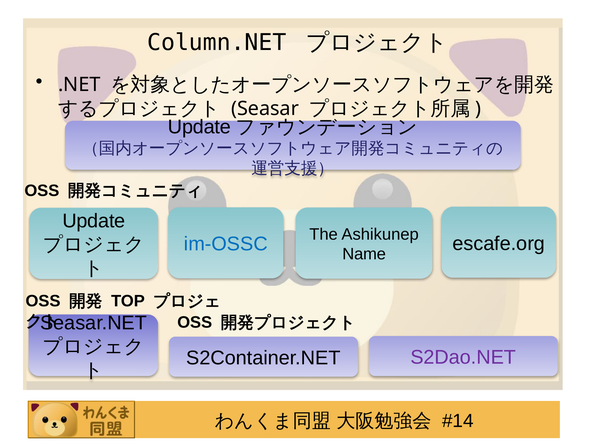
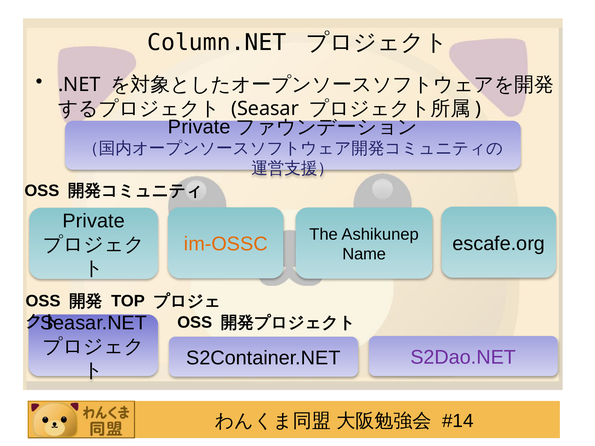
Update: Update -> Private (199, 127)
Update: Update -> Private (94, 221)
im-OSSC colour: blue -> orange (226, 244)
